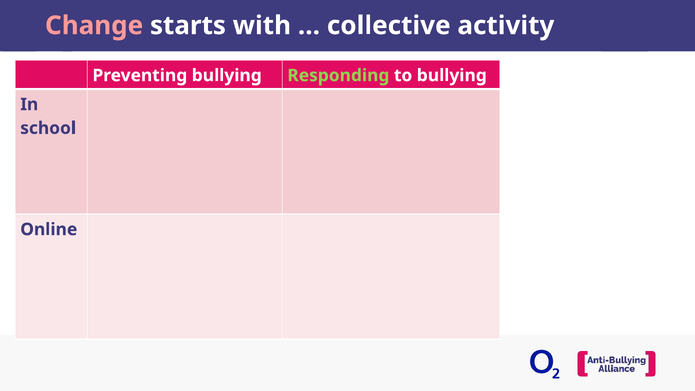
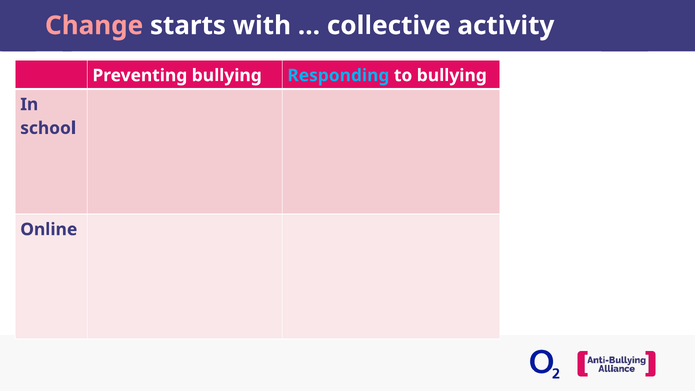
Responding colour: light green -> light blue (338, 75)
